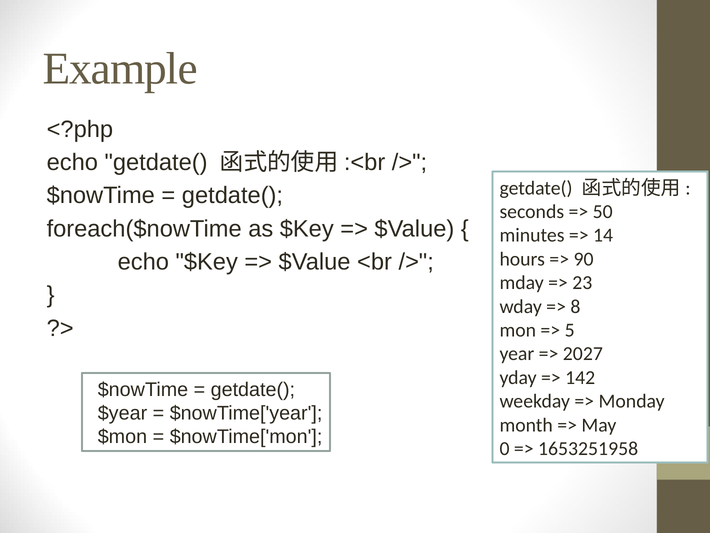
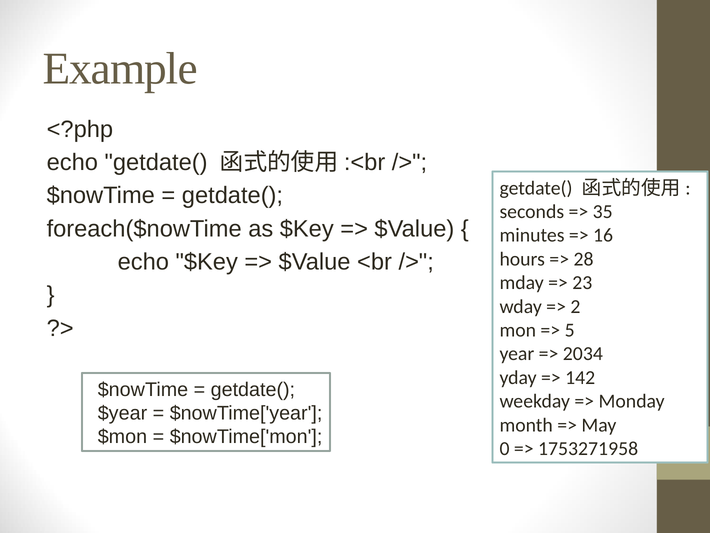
50: 50 -> 35 (603, 212)
14: 14 -> 16 (603, 235)
90: 90 -> 28 (584, 259)
8: 8 -> 2 (575, 306)
2027: 2027 -> 2034 (583, 354)
1653251958: 1653251958 -> 1753271958 (588, 448)
